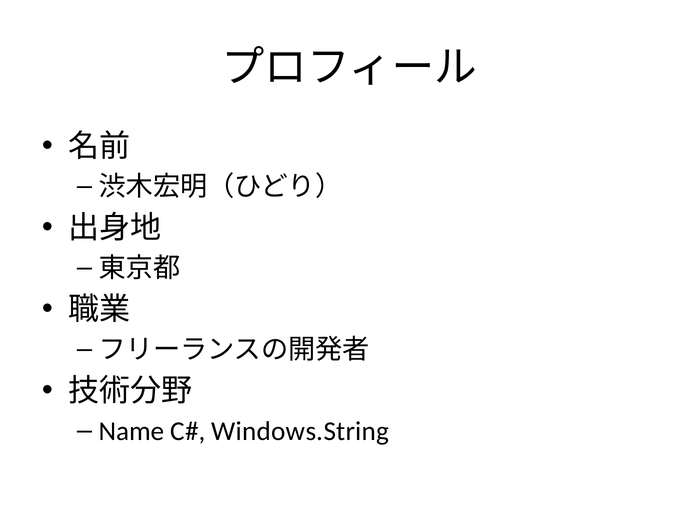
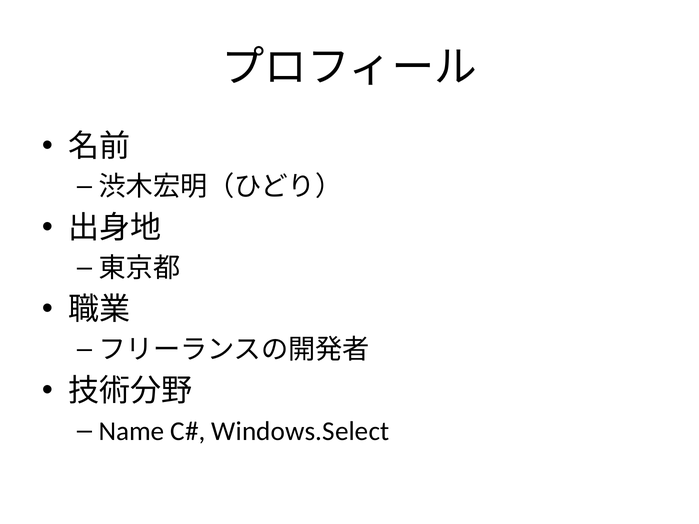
Windows.String: Windows.String -> Windows.Select (300, 431)
